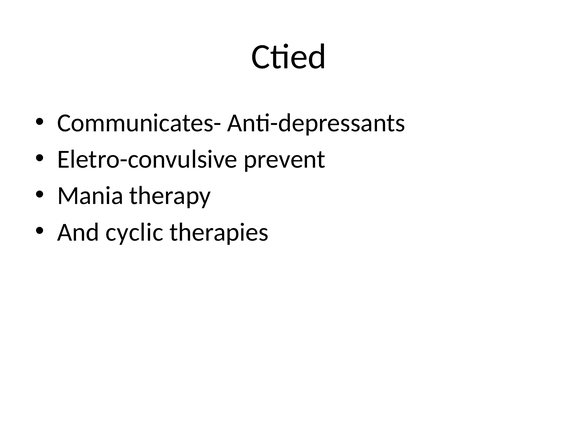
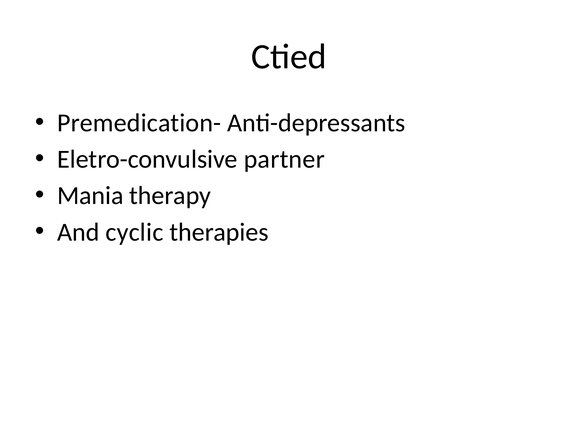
Communicates-: Communicates- -> Premedication- (139, 123)
prevent: prevent -> partner (284, 159)
